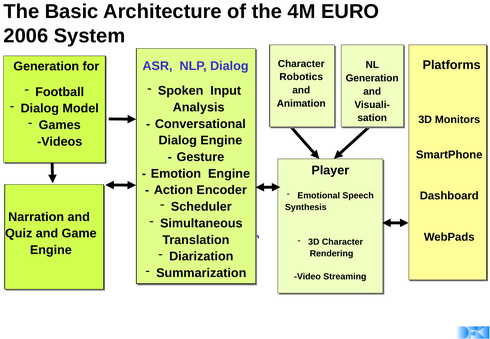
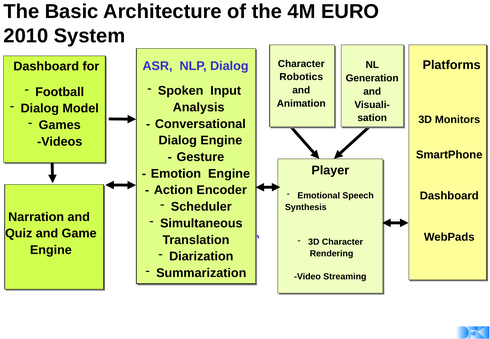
2006: 2006 -> 2010 (26, 36)
Generation: Generation -> Dashboard (46, 67)
